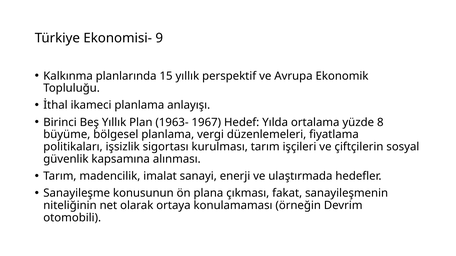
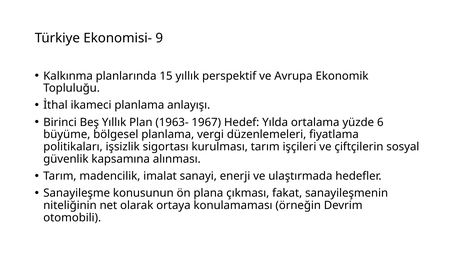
8: 8 -> 6 (380, 123)
